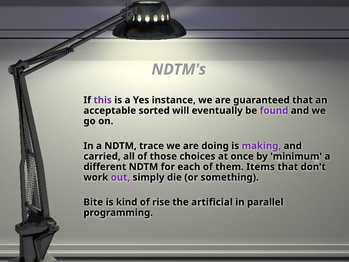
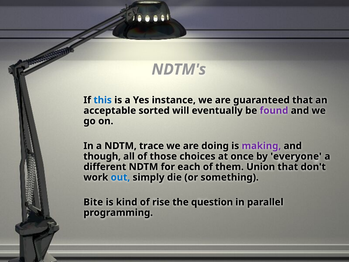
this colour: purple -> blue (103, 100)
carried: carried -> though (102, 156)
minimum: minimum -> everyone (296, 156)
Items: Items -> Union (261, 167)
out colour: purple -> blue (120, 177)
artificial: artificial -> question (212, 202)
